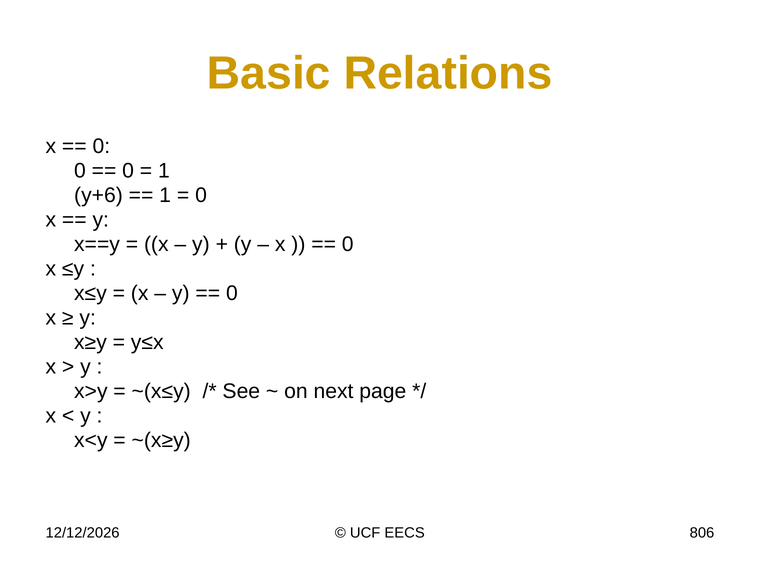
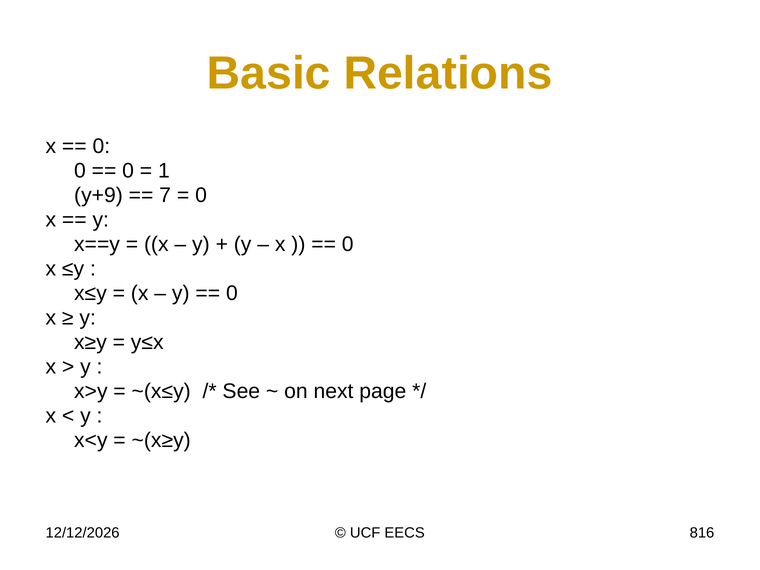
y+6: y+6 -> y+9 (98, 195)
1: 1 -> 7 (165, 195)
806: 806 -> 816 (702, 533)
